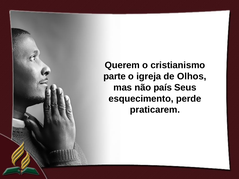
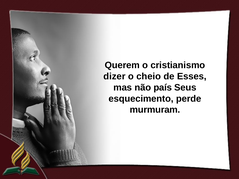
parte: parte -> dizer (114, 76)
igreja: igreja -> cheio (149, 76)
Olhos: Olhos -> Esses (192, 76)
praticarem: praticarem -> murmuram (155, 110)
